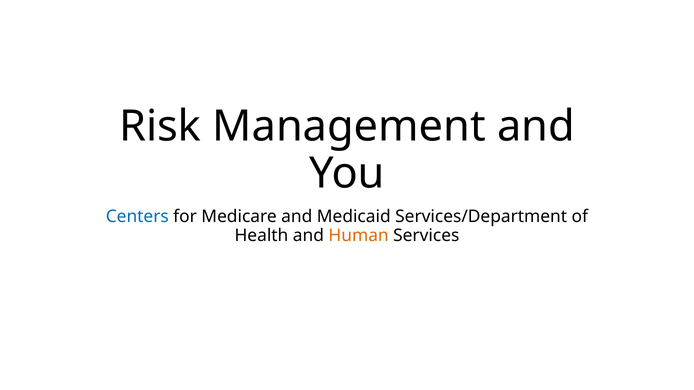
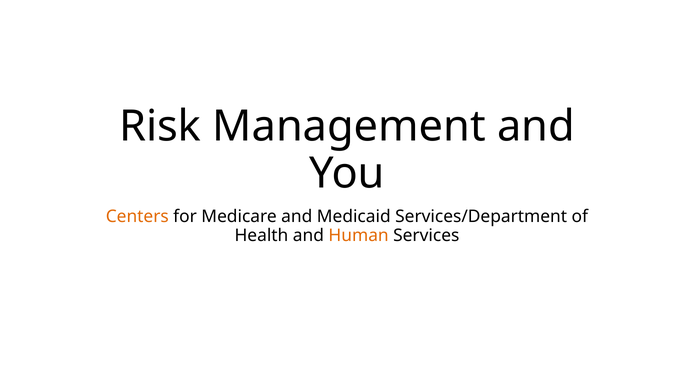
Centers colour: blue -> orange (137, 217)
